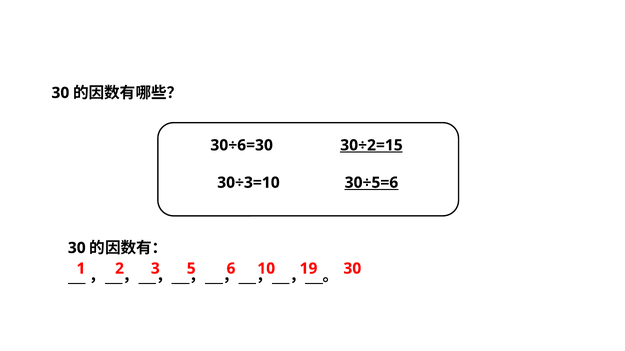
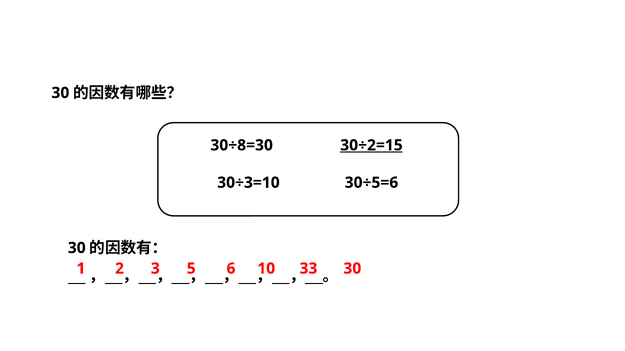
30÷6=30: 30÷6=30 -> 30÷8=30 (242, 145)
30÷5=6 underline: present -> none (371, 183)
19: 19 -> 33 (308, 269)
